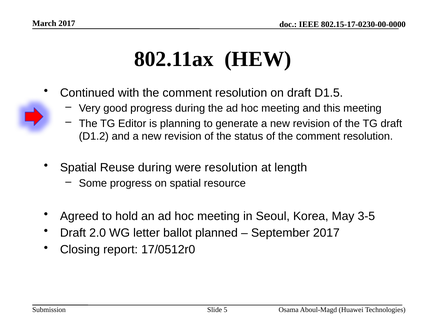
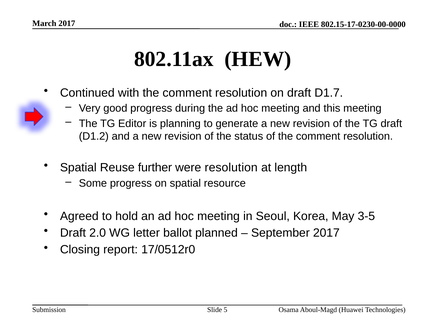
D1.5: D1.5 -> D1.7 (329, 93)
Reuse during: during -> further (155, 168)
